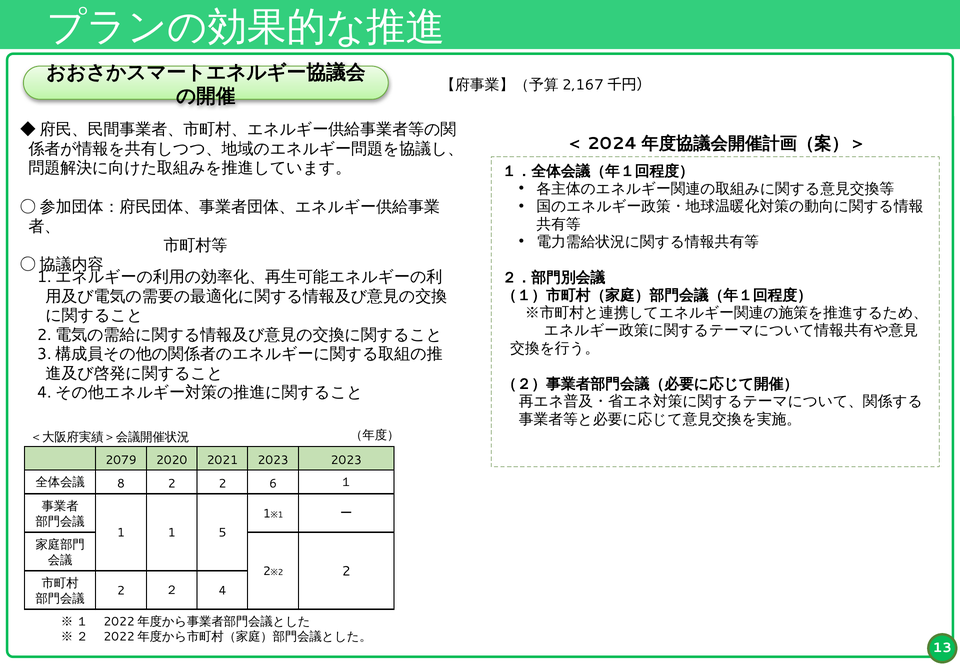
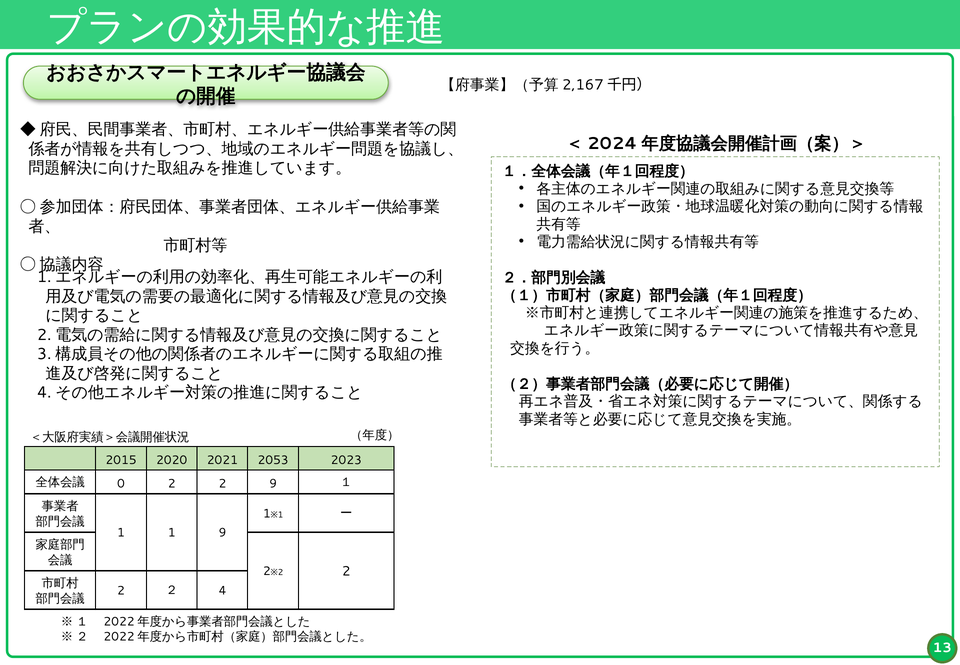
2079: 2079 -> 2015 (121, 460)
2021 2023: 2023 -> 2053 (273, 460)
8: 8 -> 0 (121, 484)
2 6: 6 -> 9 (273, 484)
1 5: 5 -> 9 (222, 533)
